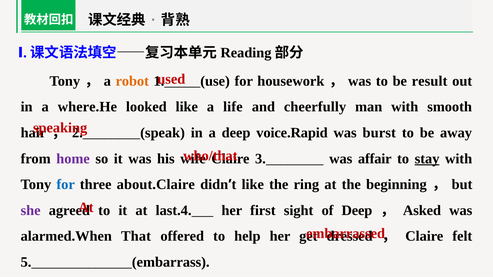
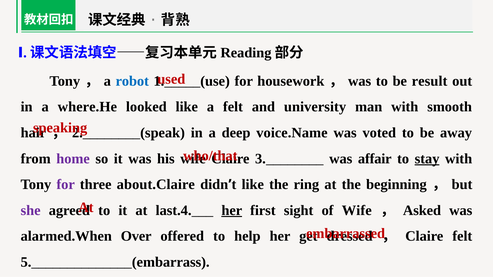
robot colour: orange -> blue (132, 81)
a life: life -> felt (233, 107)
cheerfully: cheerfully -> university (315, 107)
voice.Rapid: voice.Rapid -> voice.Name (292, 133)
burst: burst -> voted (379, 133)
for colour: blue -> purple (66, 185)
her underline: none -> present (232, 211)
of Deep: Deep -> Wife (357, 211)
That: That -> Over (136, 237)
